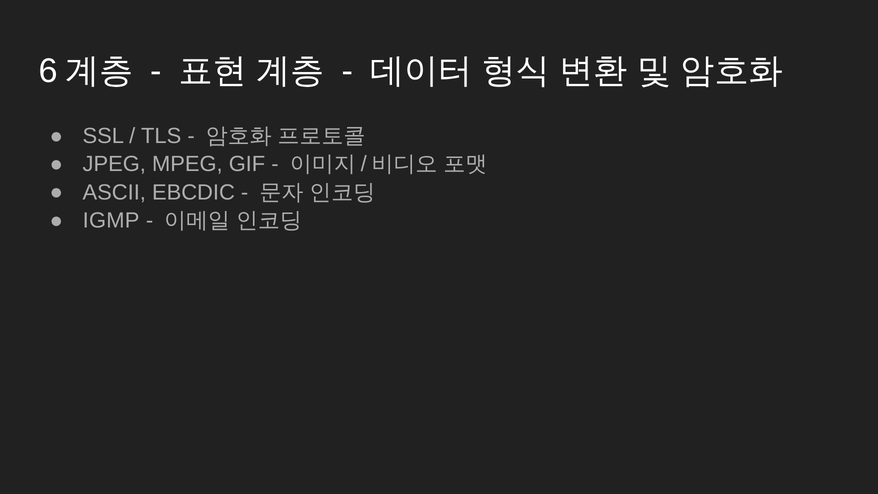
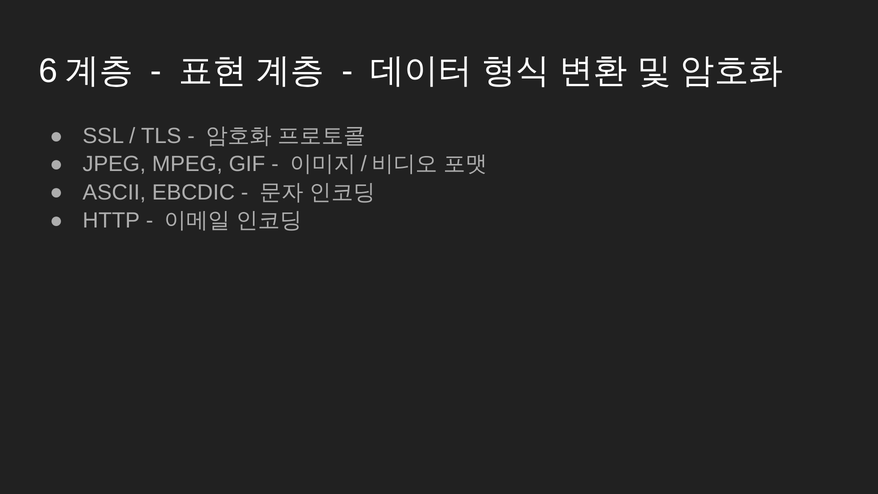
IGMP: IGMP -> HTTP (111, 220)
